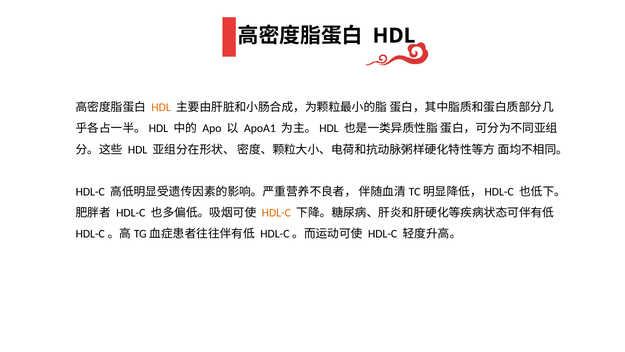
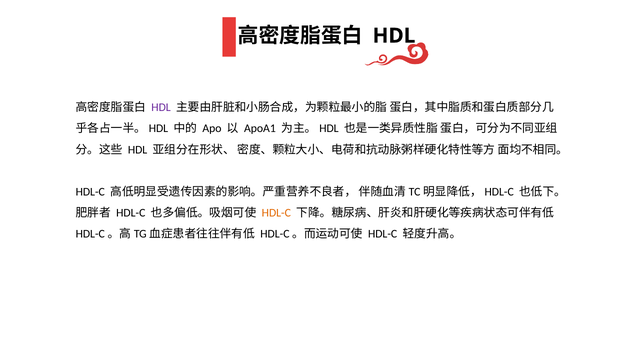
HDL colour: orange -> purple (161, 107)
